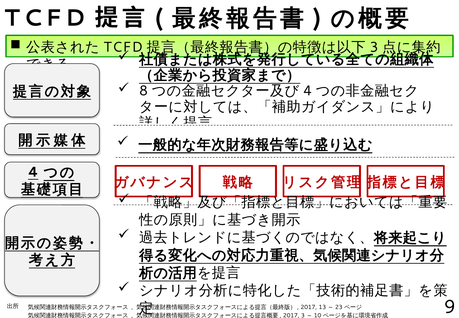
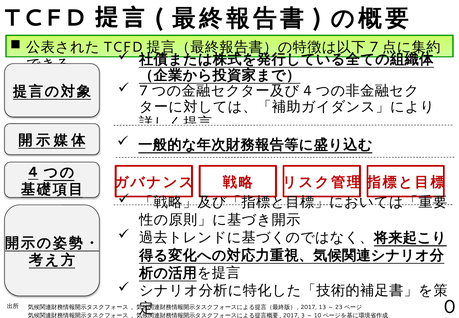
3: 3 -> 7 (374, 47)
8: 8 -> 7 (144, 91)
9: 9 -> 0 (450, 307)
